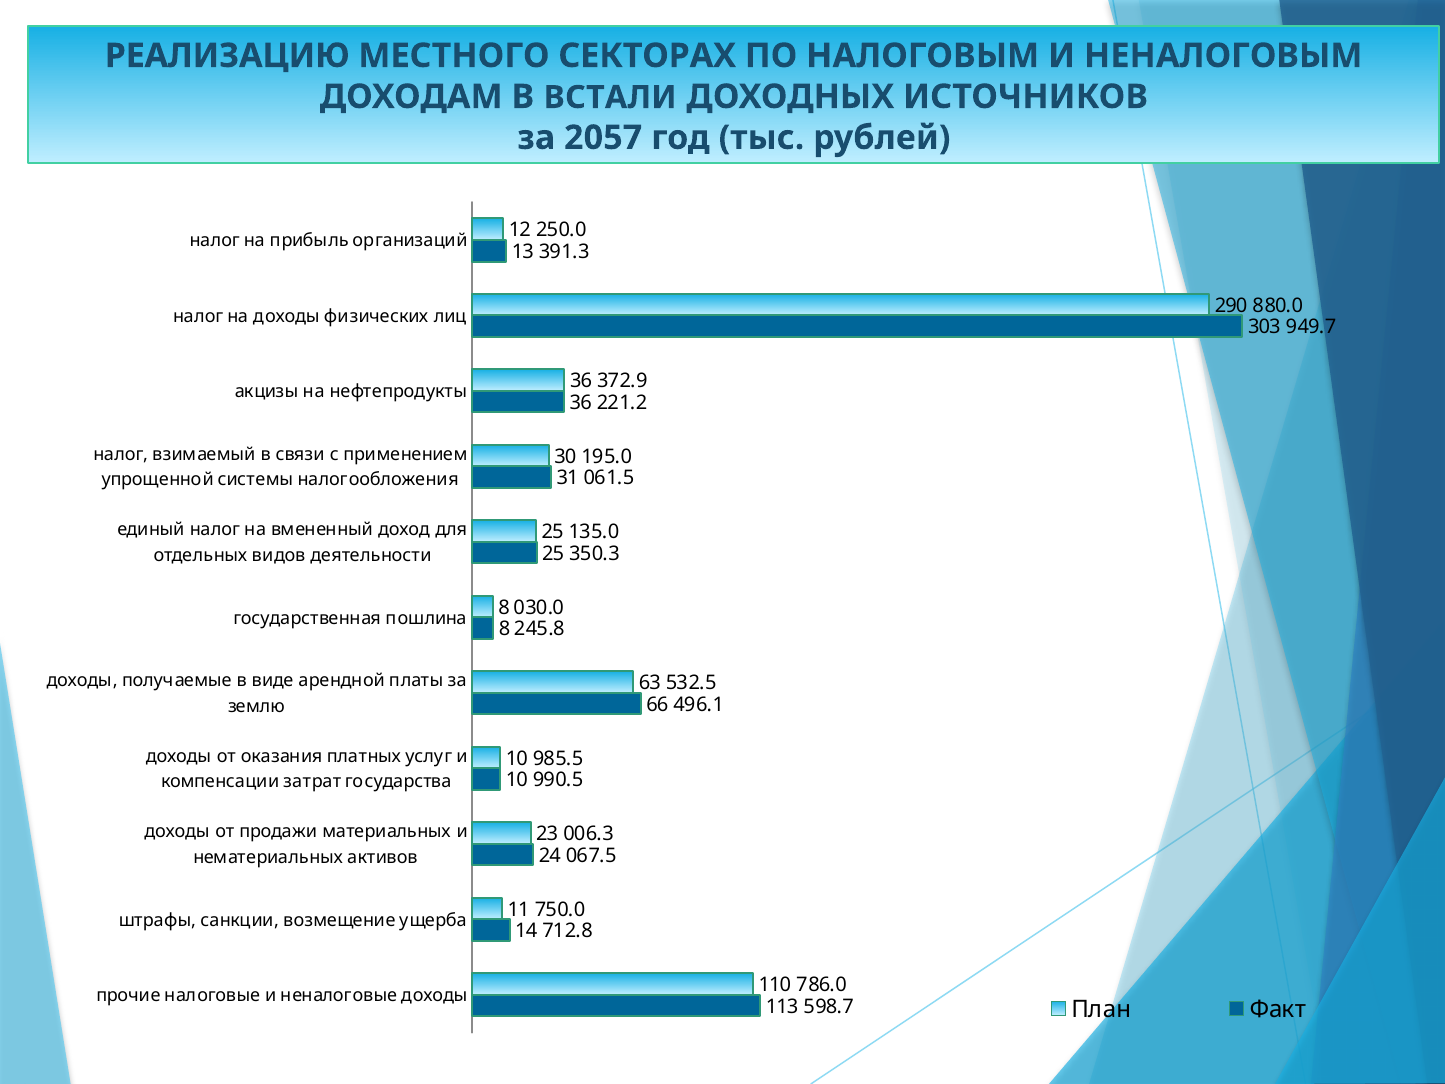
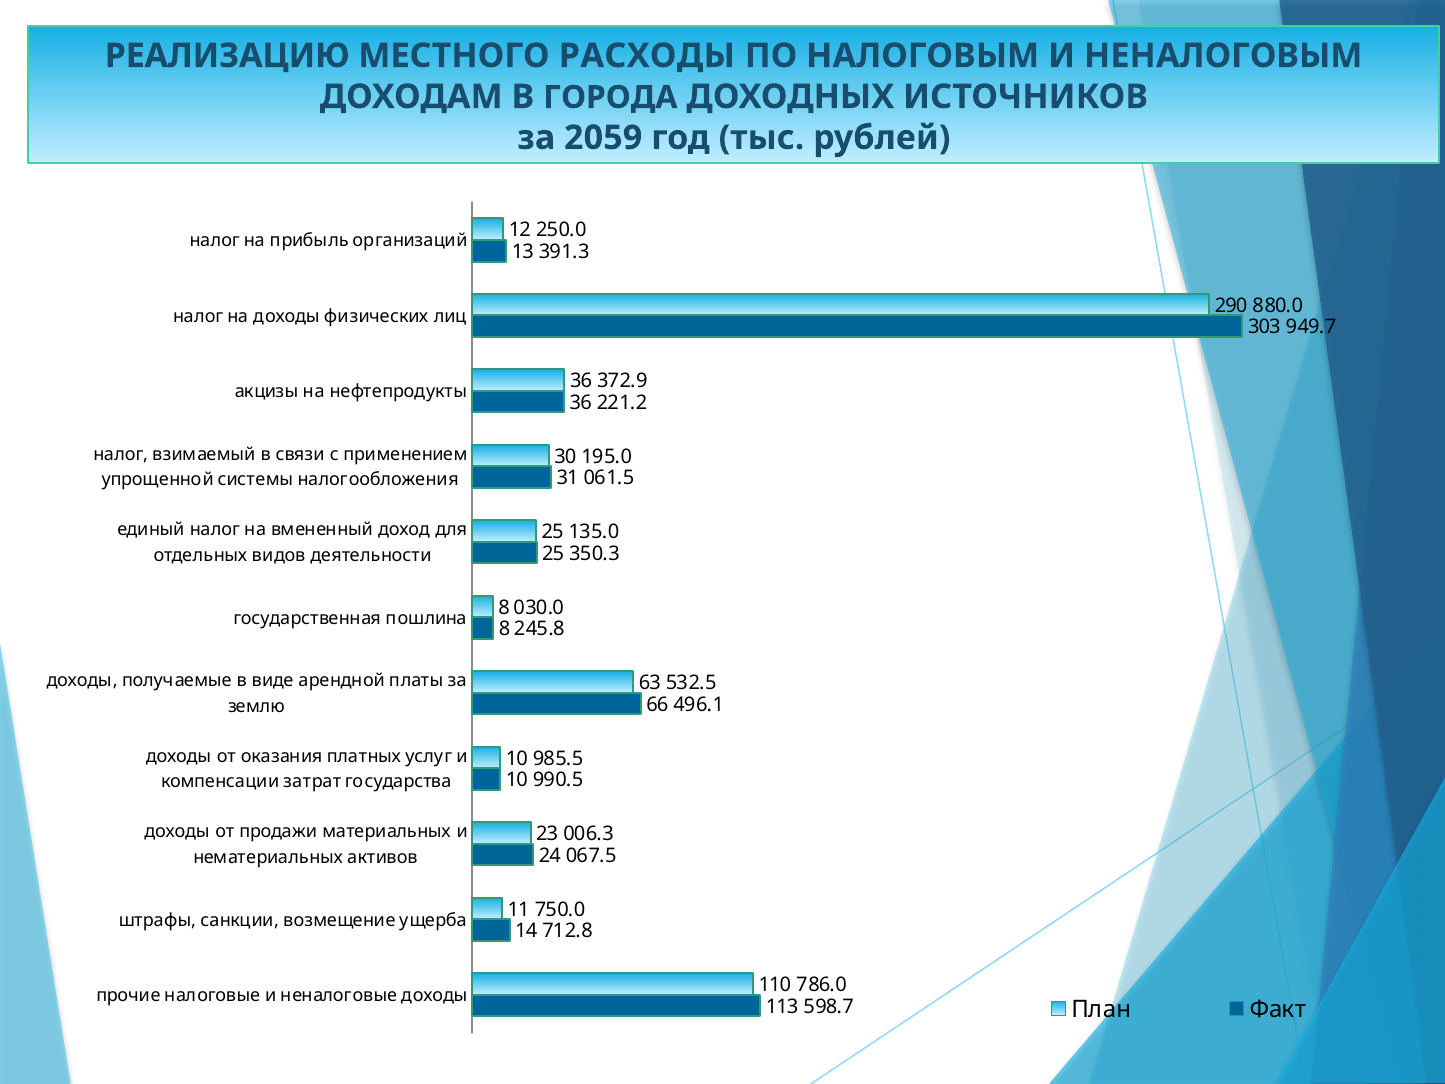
СЕКТОРАХ: СЕКТОРАХ -> РАСХОДЫ (647, 56)
ВСТАЛИ: ВСТАЛИ -> ГОРОДА (610, 97)
2057: 2057 -> 2059 (603, 138)
